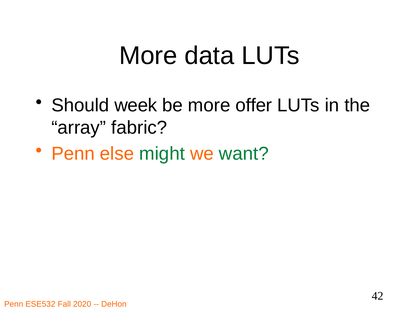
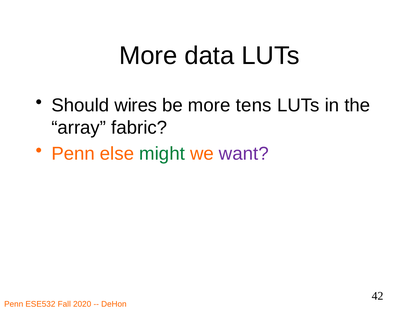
week: week -> wires (136, 105)
offer: offer -> tens (254, 105)
want colour: green -> purple (244, 154)
